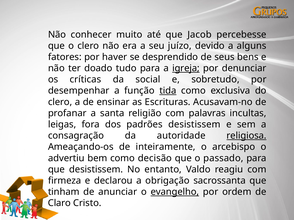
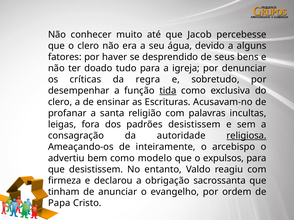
juízo: juízo -> água (180, 46)
igreja underline: present -> none (186, 68)
social: social -> regra (148, 80)
decisão: decisão -> modelo (155, 158)
passado: passado -> expulsos (223, 158)
evangelho underline: present -> none (175, 192)
Claro: Claro -> Papa (59, 204)
